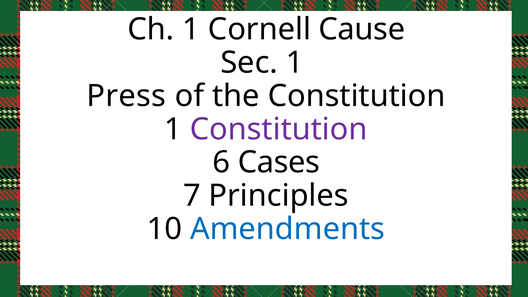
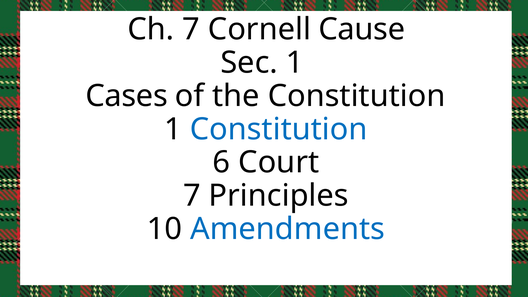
Ch 1: 1 -> 7 (191, 29)
Press: Press -> Cases (127, 96)
Constitution colour: purple -> blue (279, 129)
Cases: Cases -> Court (279, 162)
